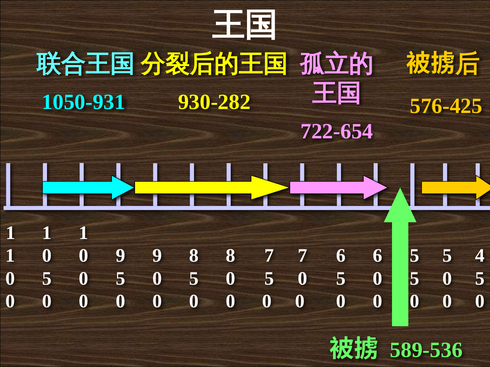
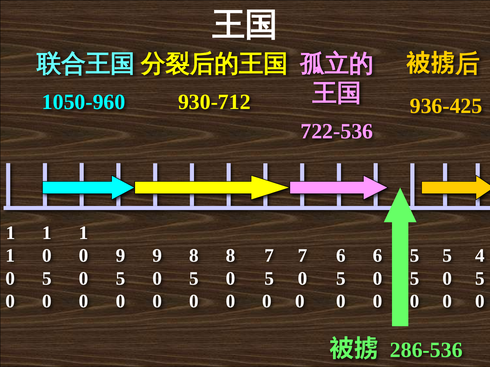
1050-931: 1050-931 -> 1050-960 (84, 102)
930-282: 930-282 -> 930-712 (214, 102)
576-425: 576-425 -> 936-425 (446, 106)
722-654: 722-654 -> 722-536 (337, 132)
589-536: 589-536 -> 286-536 (426, 350)
